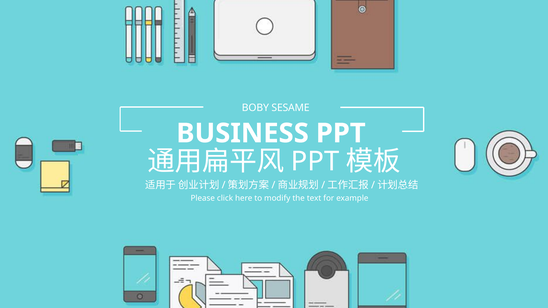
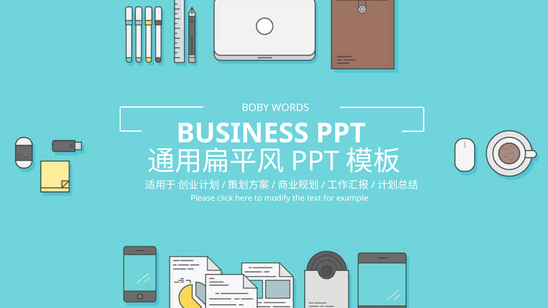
SESAME: SESAME -> WORDS (290, 108)
